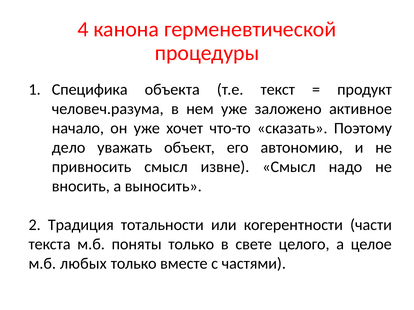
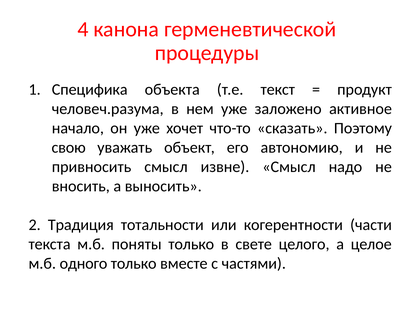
дело: дело -> свою (69, 148)
любых: любых -> одного (84, 264)
